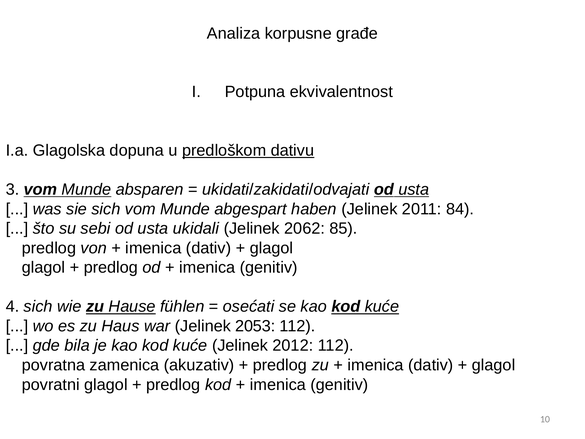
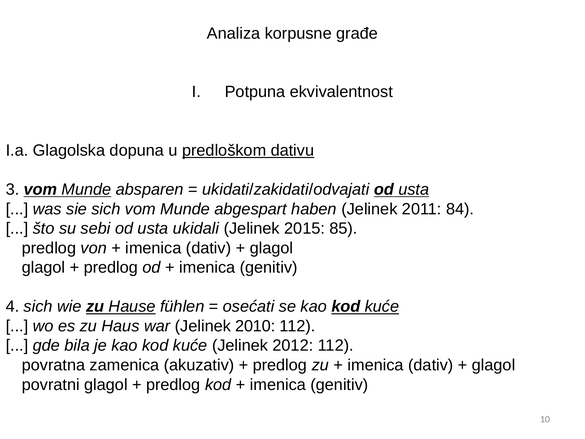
2062: 2062 -> 2015 (305, 228)
2053: 2053 -> 2010 (255, 326)
